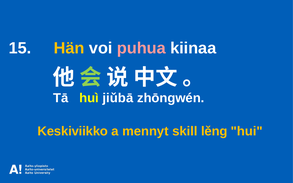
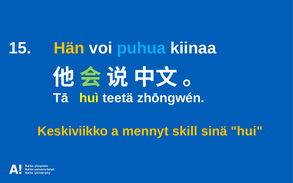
puhua colour: pink -> light blue (141, 48)
jiǔbā: jiǔbā -> teetä (118, 98)
lěng: lěng -> sinä (214, 131)
